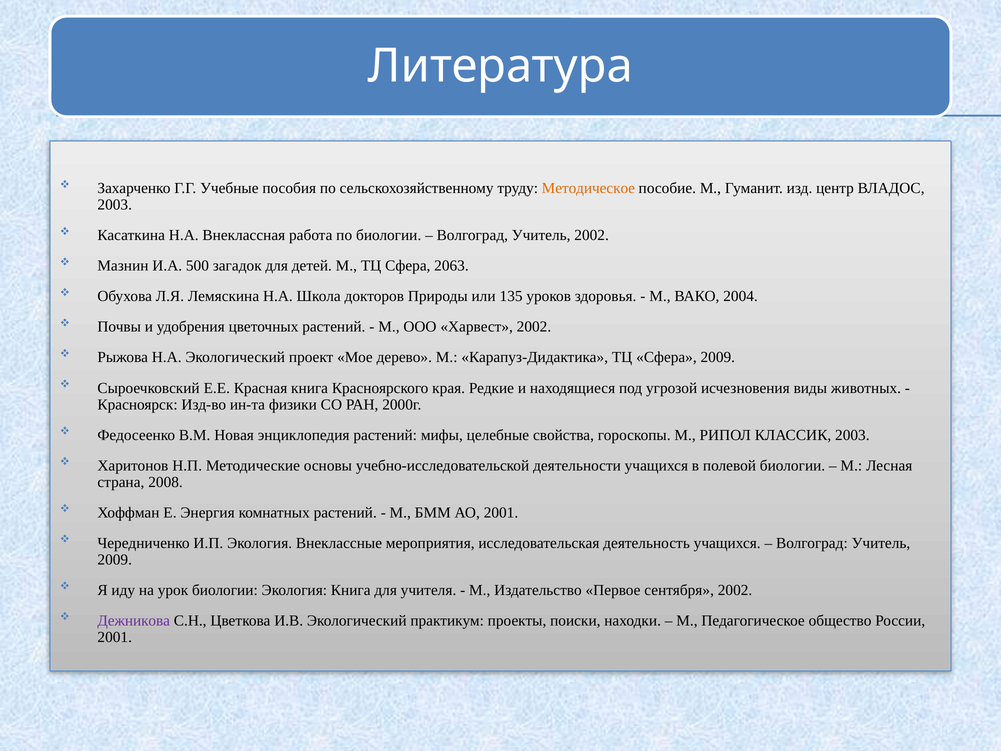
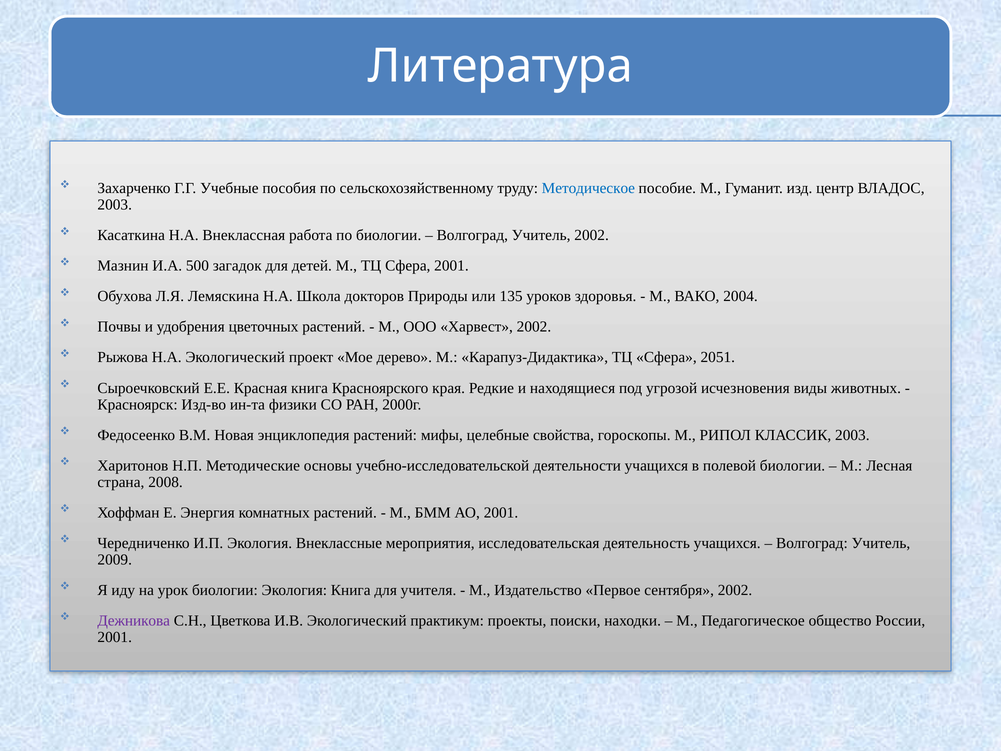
Методическое colour: orange -> blue (588, 188)
Сфера 2063: 2063 -> 2001 (451, 266)
Сфера 2009: 2009 -> 2051 (718, 357)
